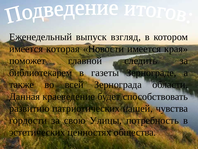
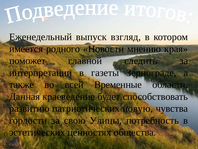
которая: которая -> родного (63, 49)
Новости имеется: имеется -> мнению (144, 49)
библиотекарем: библиотекарем -> интерпретации (41, 73)
Зернограда: Зернограда -> Временные (118, 84)
нашей: нашей -> новую (138, 108)
